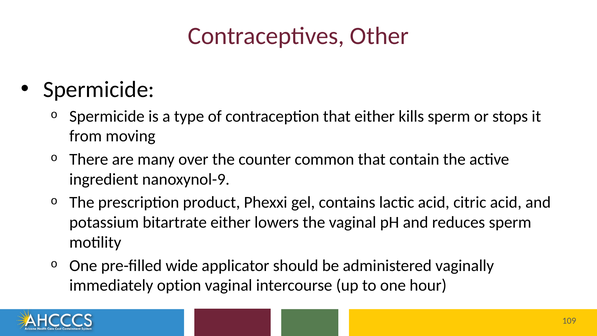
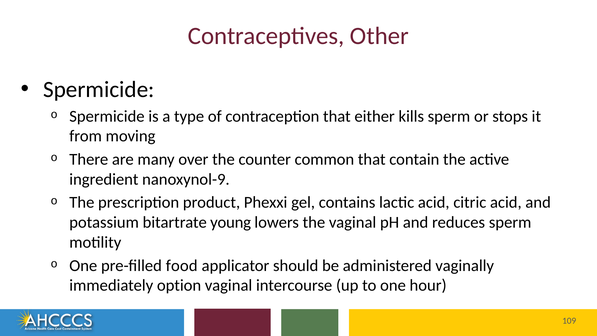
bitartrate either: either -> young (231, 222)
wide: wide -> food (182, 265)
